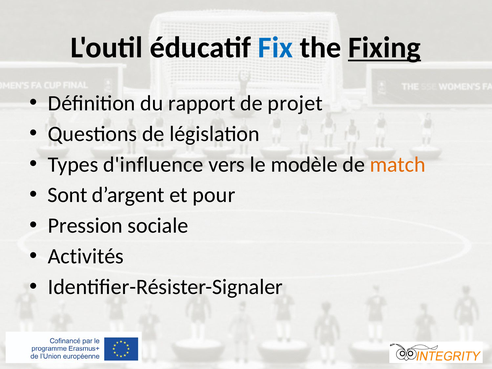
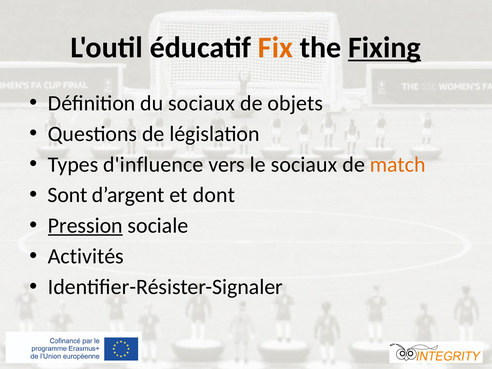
Fix colour: blue -> orange (275, 48)
du rapport: rapport -> sociaux (202, 103)
projet: projet -> objets (295, 103)
le modèle: modèle -> sociaux (304, 164)
pour: pour -> dont (214, 195)
Pression underline: none -> present (85, 226)
